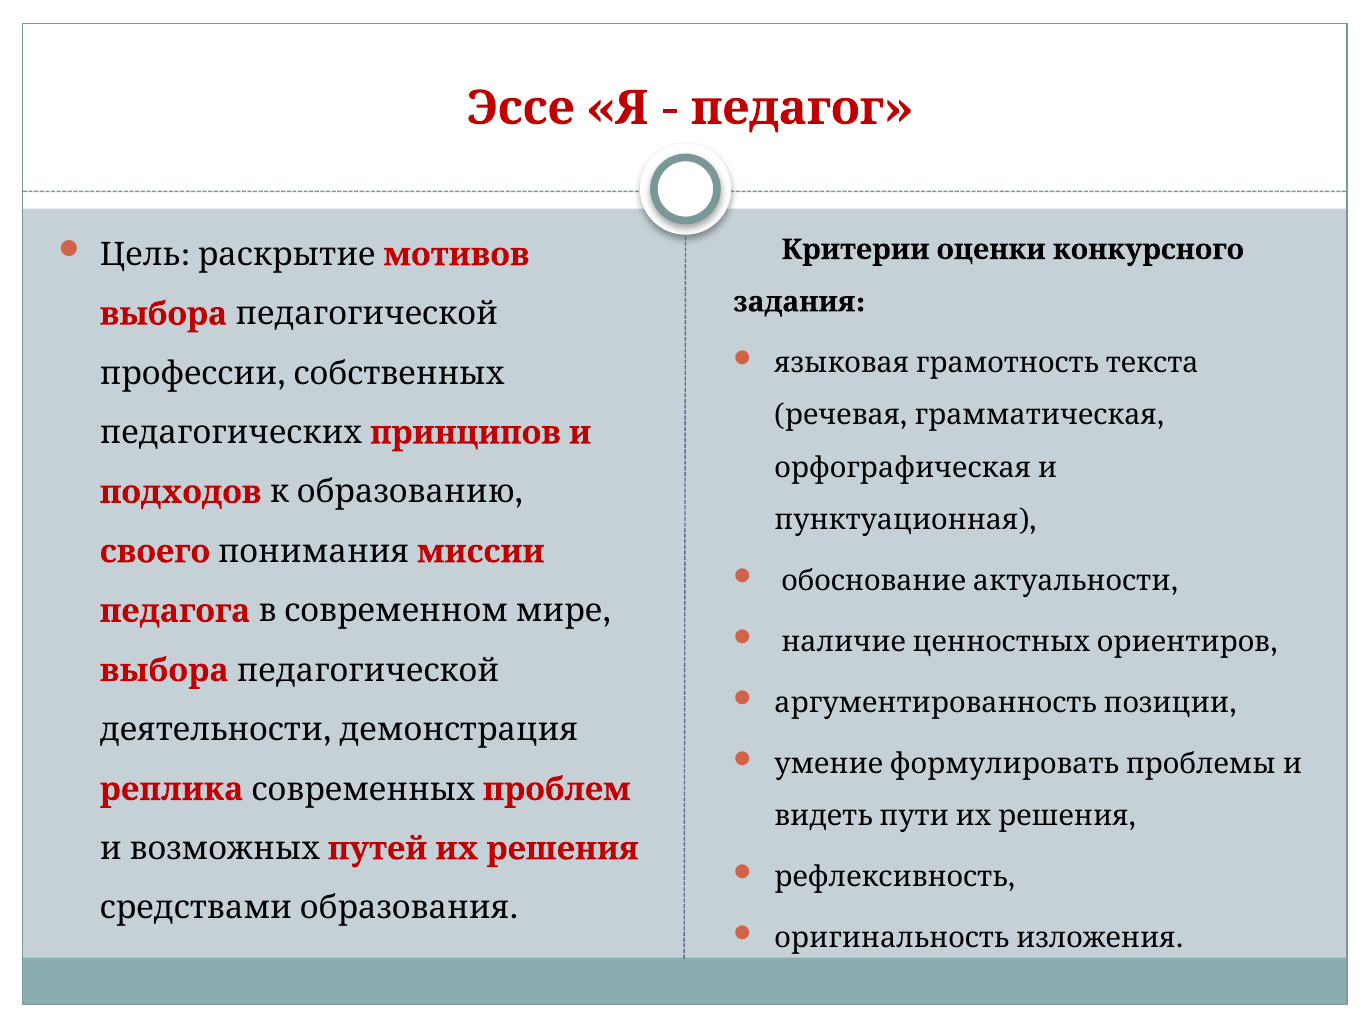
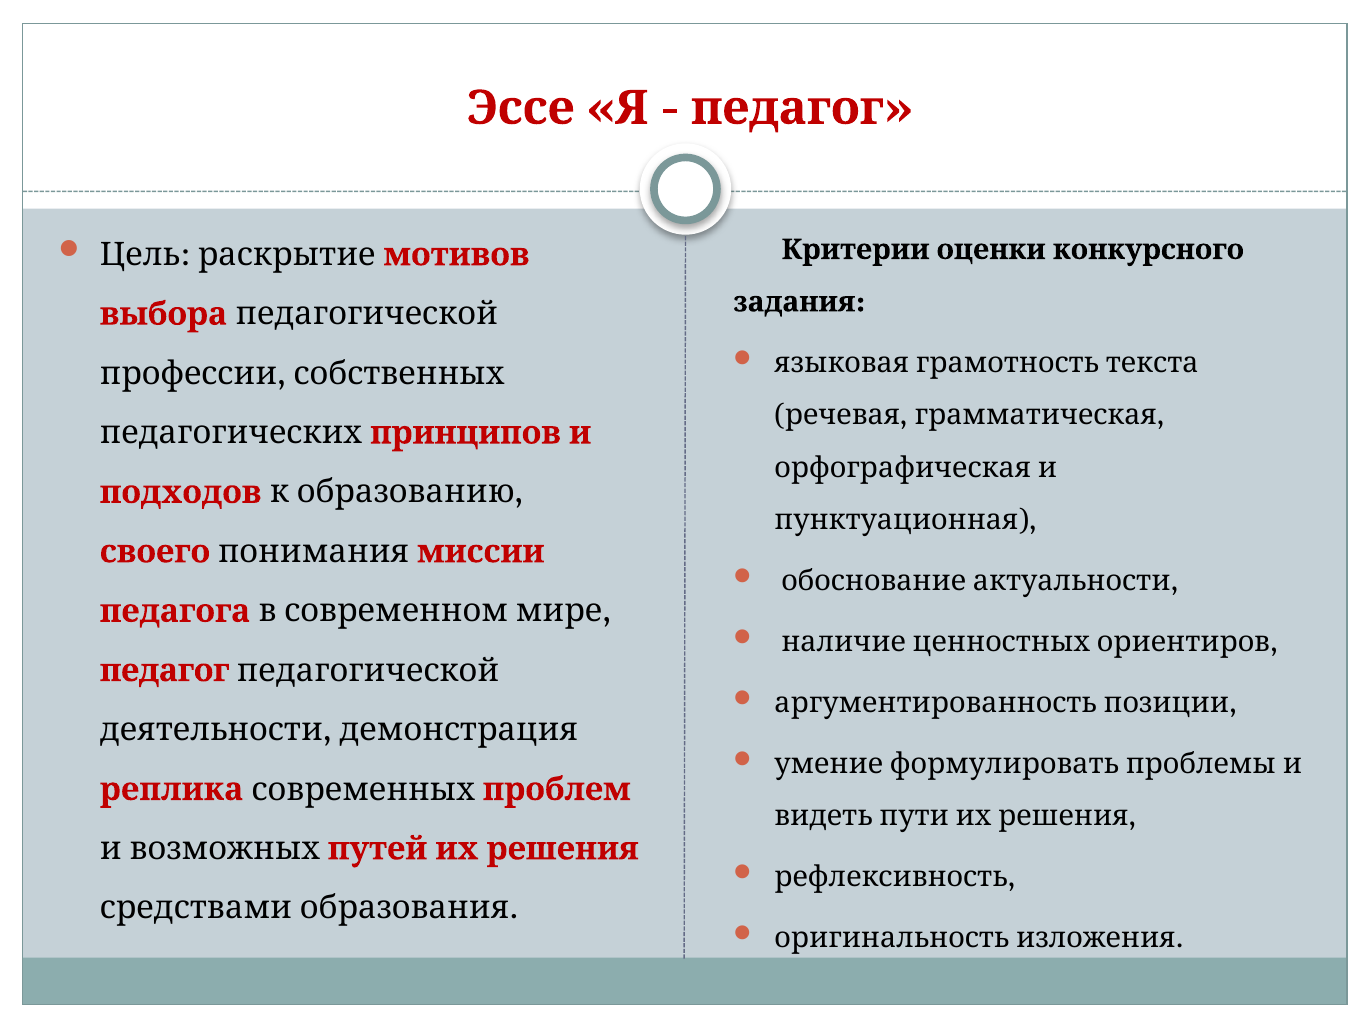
выбора: выбора -> педагог (165, 671)
